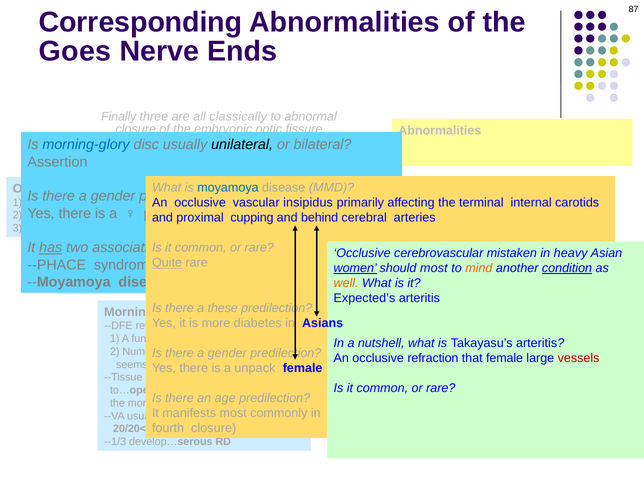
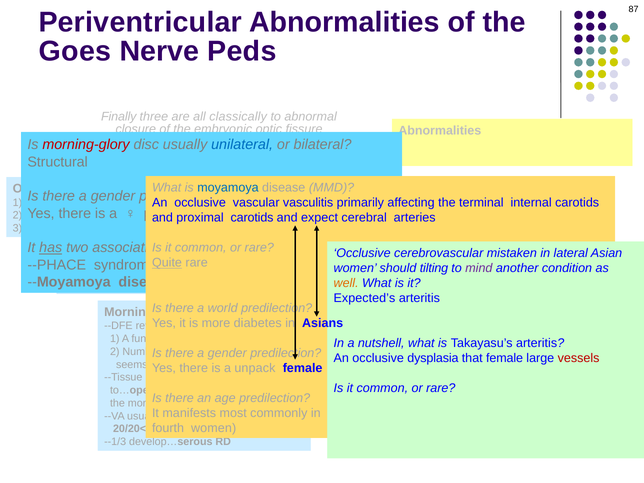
Corresponding: Corresponding -> Periventricular (140, 22)
Nerve Ends: Ends -> Peds (242, 51)
morning-glory colour: blue -> red (86, 145)
unilateral colour: black -> blue (242, 145)
Assertion: Assertion -> Structural (58, 162)
insipidus: insipidus -> vasculitis (308, 203)
cupping: cupping -> carotids (252, 218)
behind: behind -> expect (320, 218)
heavy: heavy -> lateral (571, 253)
women underline: present -> none (355, 268)
should most: most -> tilting (434, 268)
mind colour: orange -> purple (479, 268)
condition underline: present -> none (567, 268)
these: these -> world (223, 308)
occlusive refraction: refraction -> dysplasia (433, 358)
closure: closure -> women (214, 428)
